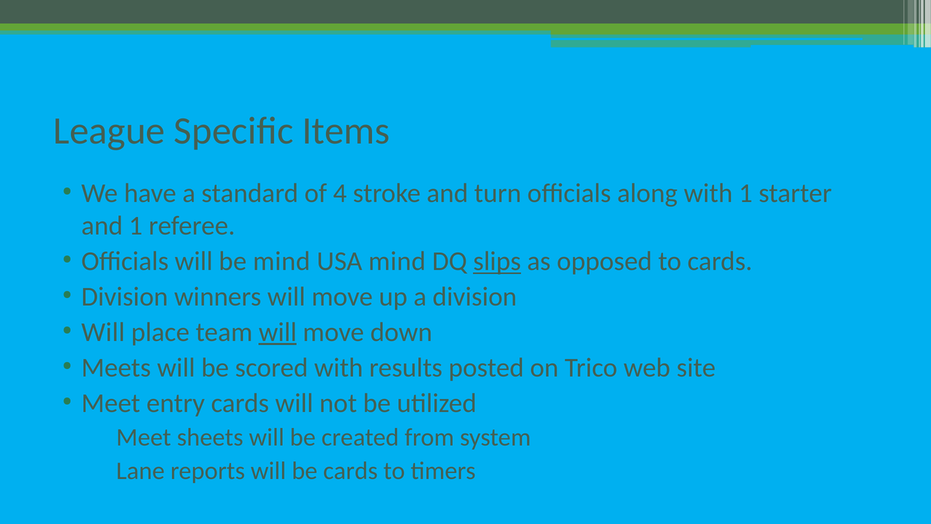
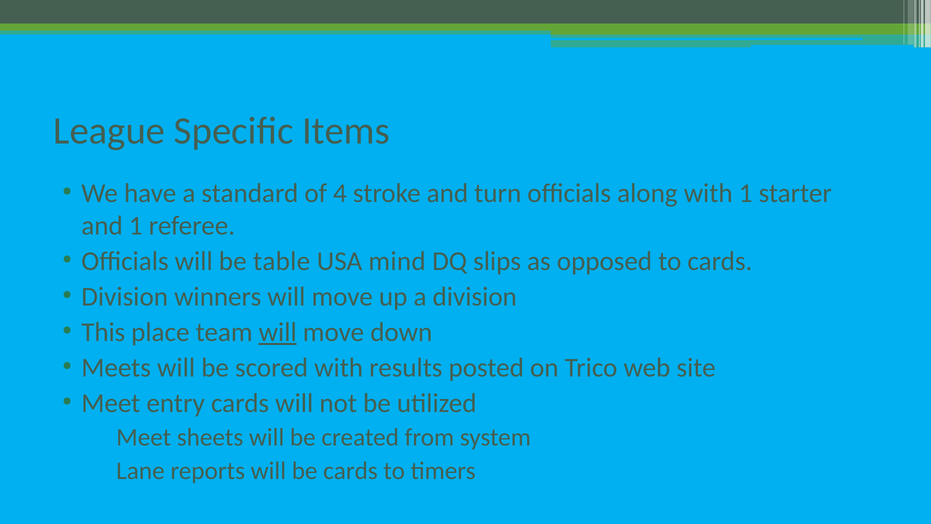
be mind: mind -> table (282, 261)
slips underline: present -> none (497, 261)
Will: Will -> This (103, 332)
